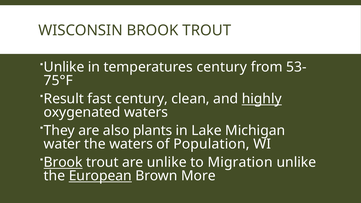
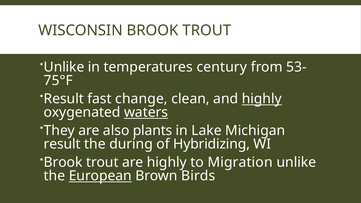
fast century: century -> change (141, 99)
waters underline: none -> present (146, 112)
water: water -> result (62, 144)
the waters: waters -> during (131, 144)
Population: Population -> Hybridizing (212, 144)
Brook underline: present -> none (63, 162)
are unlike: unlike -> highly (167, 162)
More: More -> Birds (198, 176)
